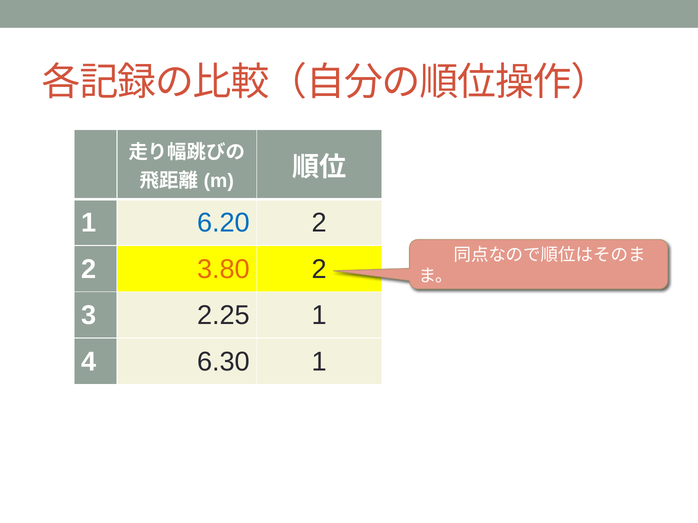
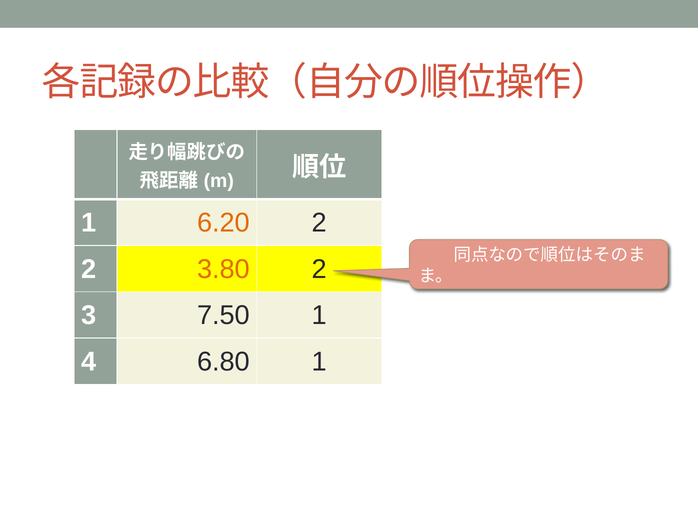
6.20 colour: blue -> orange (223, 223)
2.25: 2.25 -> 7.50 (223, 316)
6.30: 6.30 -> 6.80 (223, 362)
